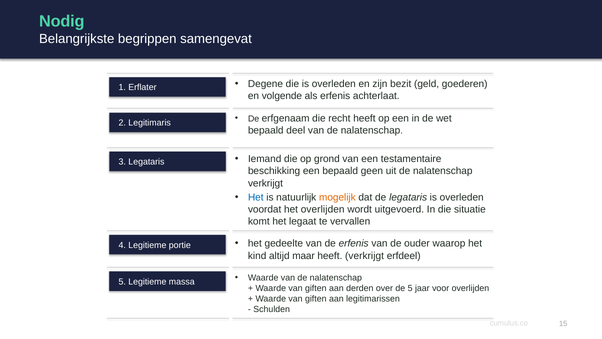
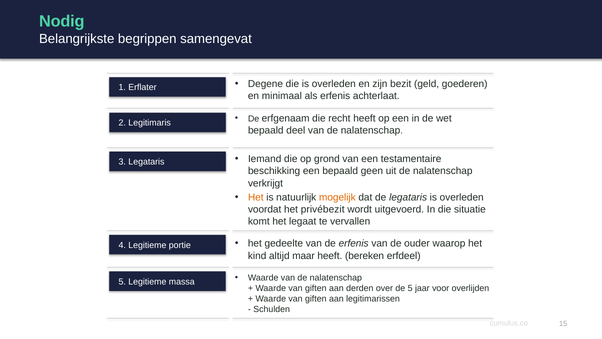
volgende: volgende -> minimaal (282, 96)
Het colour: blue -> orange (256, 197)
het overlijden: overlijden -> privébezit (323, 209)
heeft verkrijgt: verkrijgt -> bereken (365, 255)
